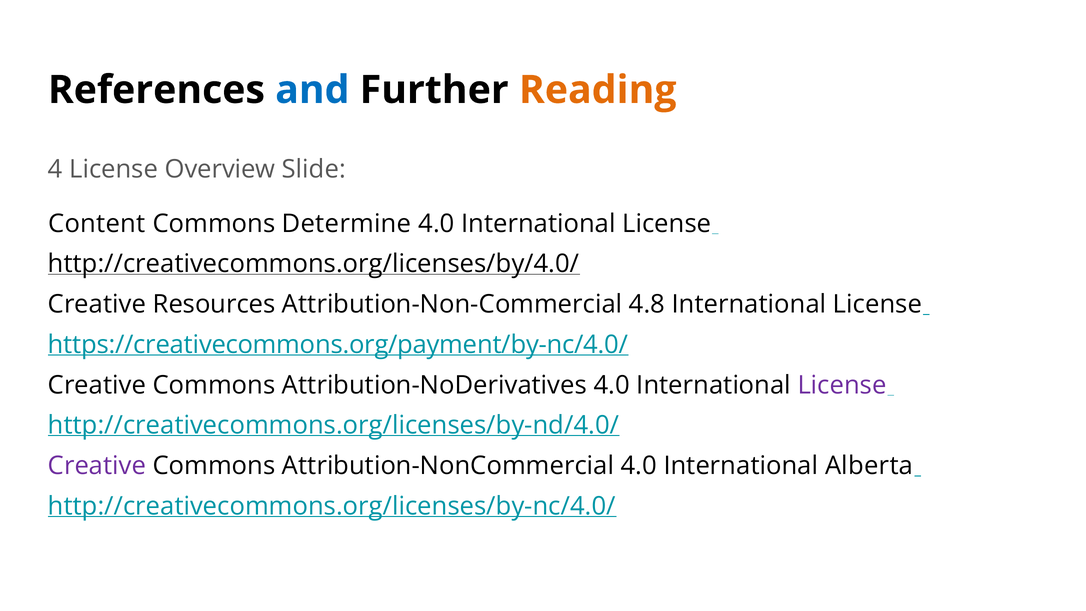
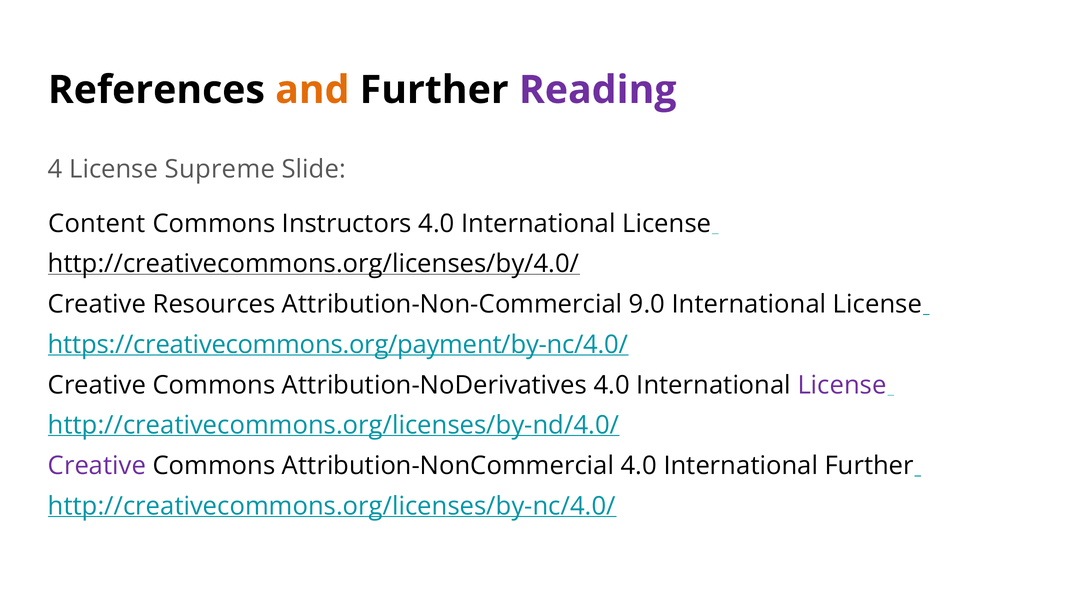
and colour: blue -> orange (312, 90)
Reading colour: orange -> purple (598, 90)
Overview: Overview -> Supreme (220, 169)
Determine: Determine -> Instructors (347, 224)
4.8: 4.8 -> 9.0 (647, 304)
International Alberta: Alberta -> Further (869, 466)
